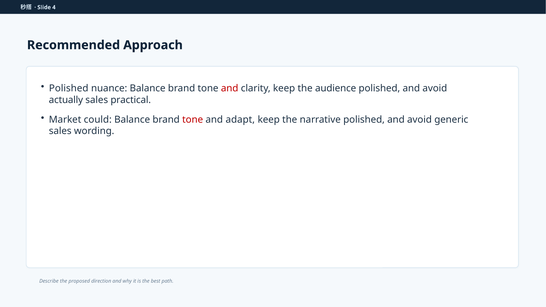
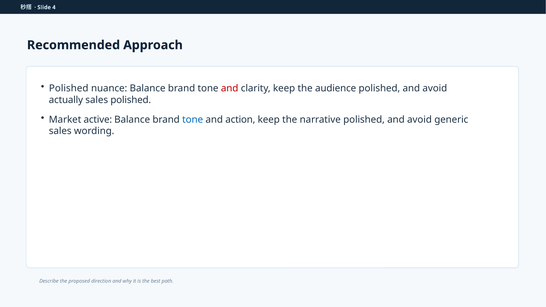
sales practical: practical -> polished (131, 100)
could: could -> active (98, 120)
tone colour: red -> blue (193, 120)
adapt: adapt -> action (240, 120)
